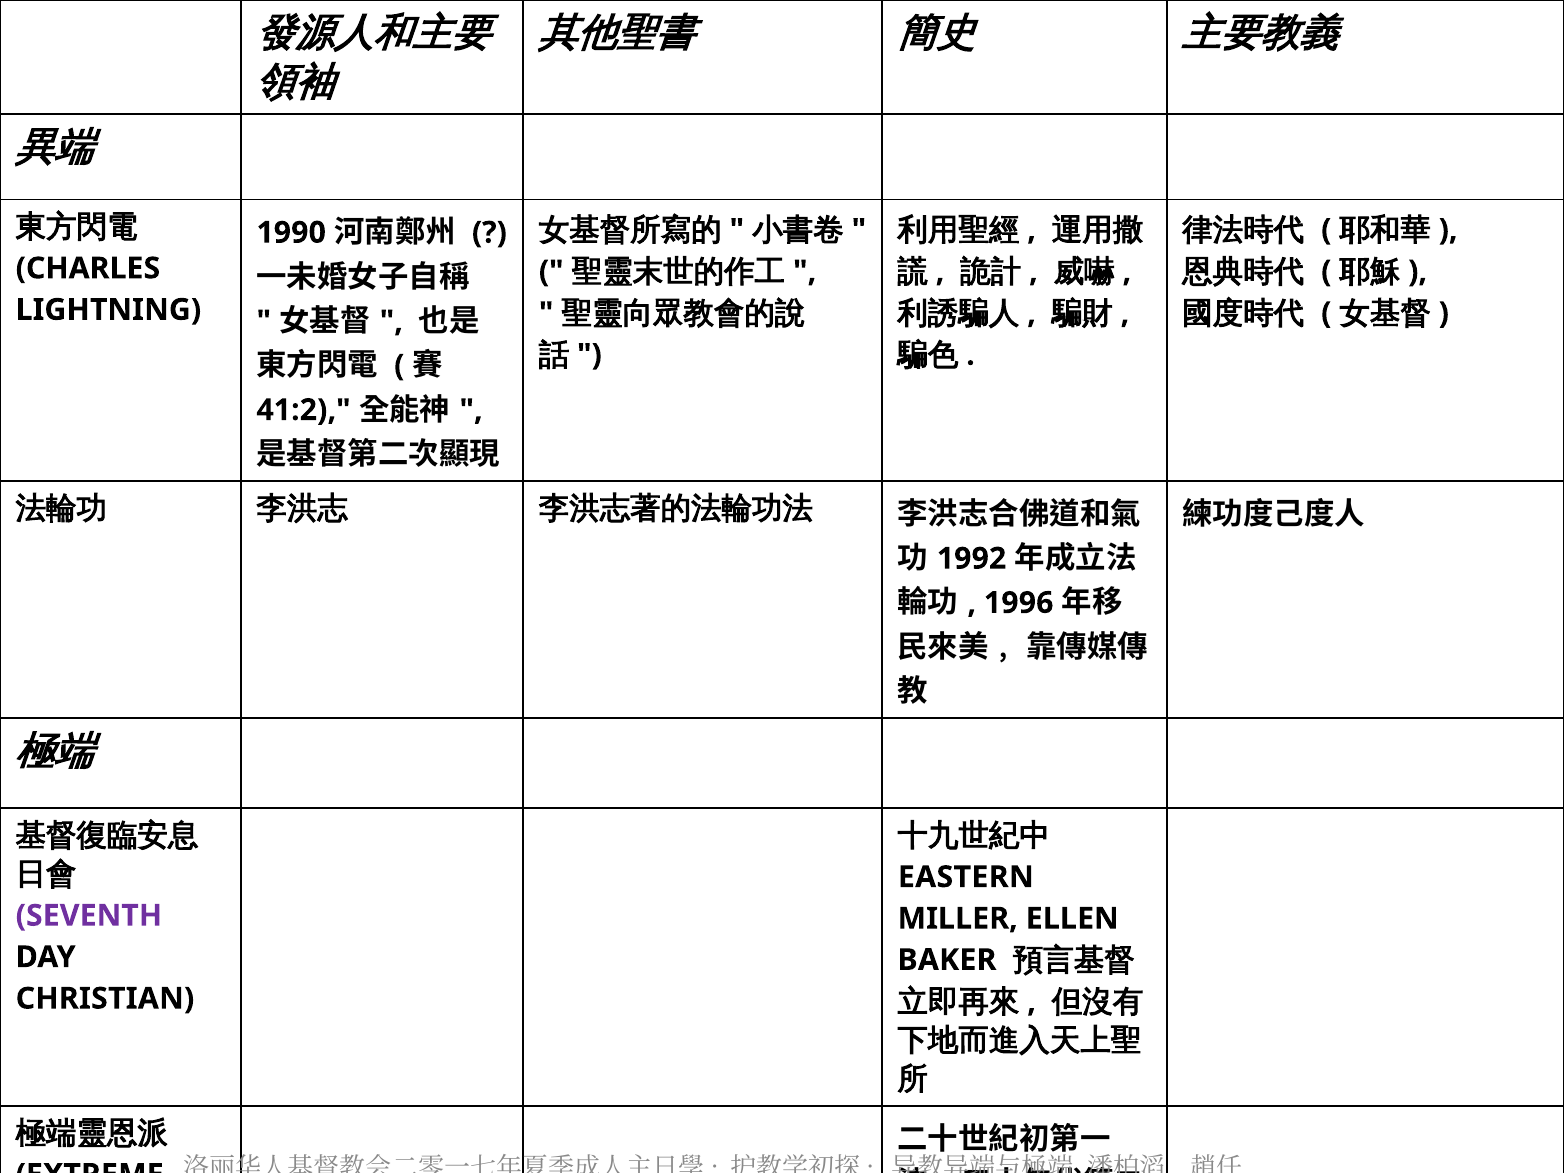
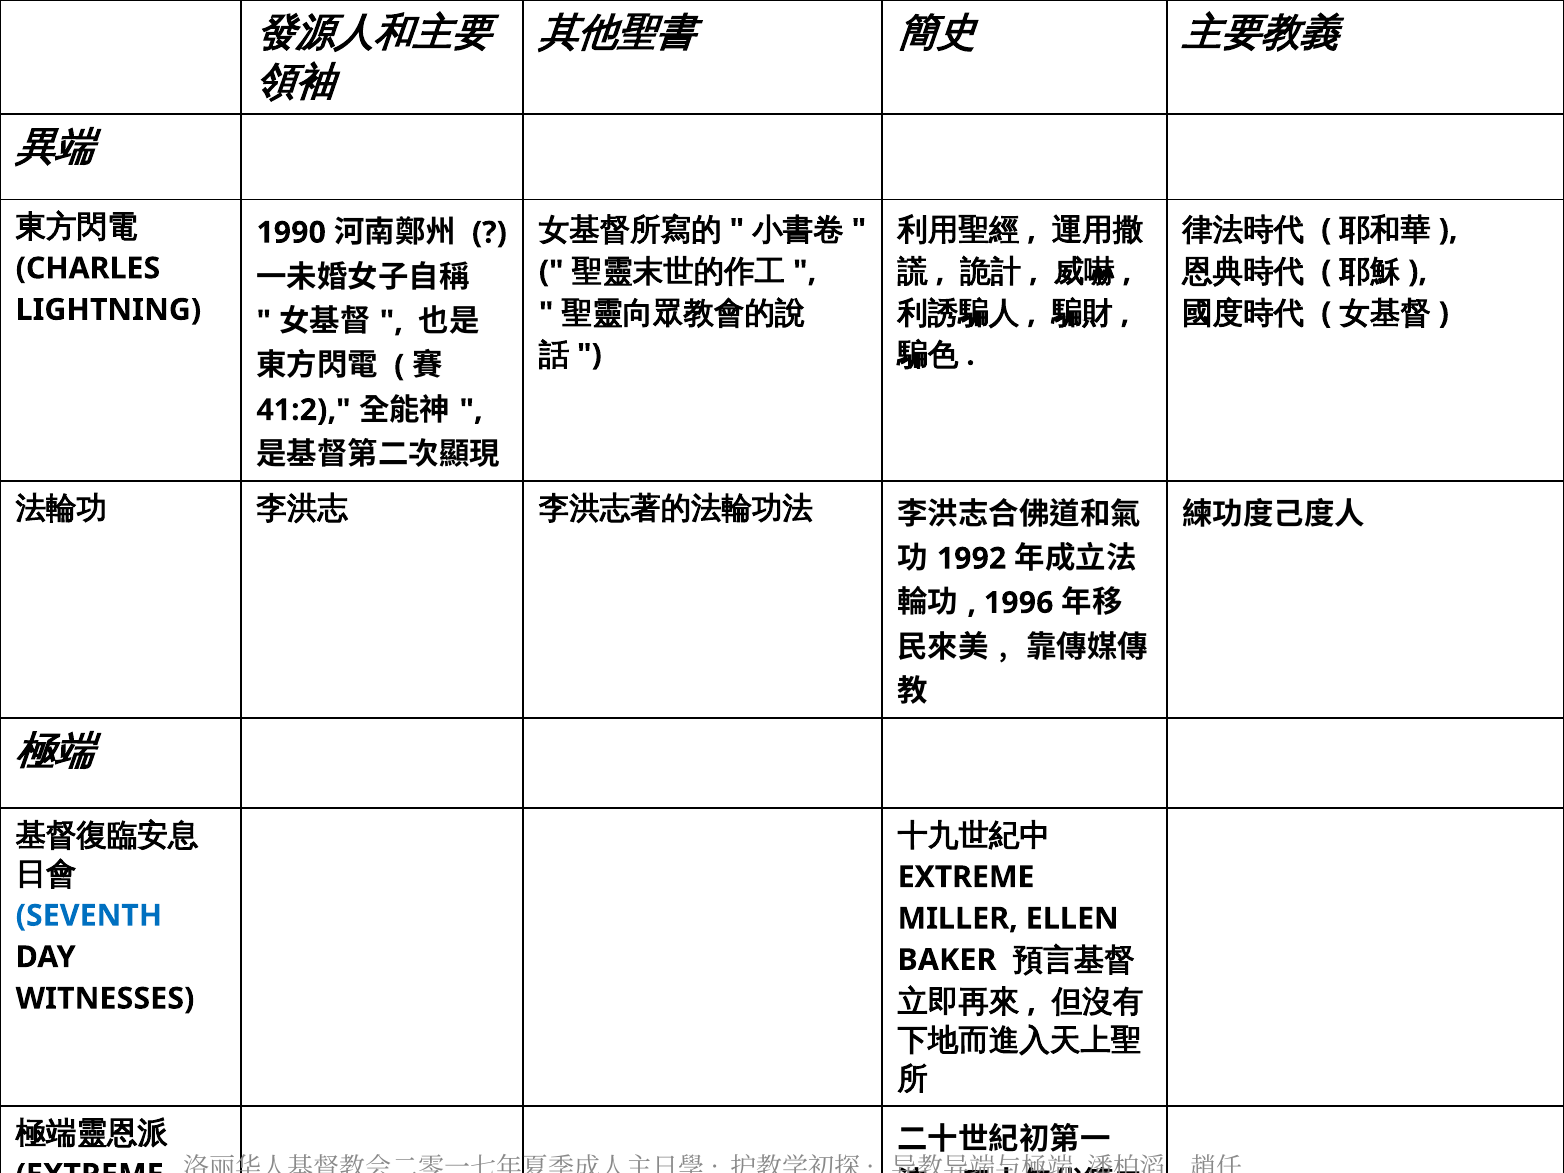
EASTERN: EASTERN -> EXTREME (966, 877)
SEVENTH colour: purple -> blue (89, 916)
CHRISTIAN: CHRISTIAN -> WITNESSES (105, 999)
